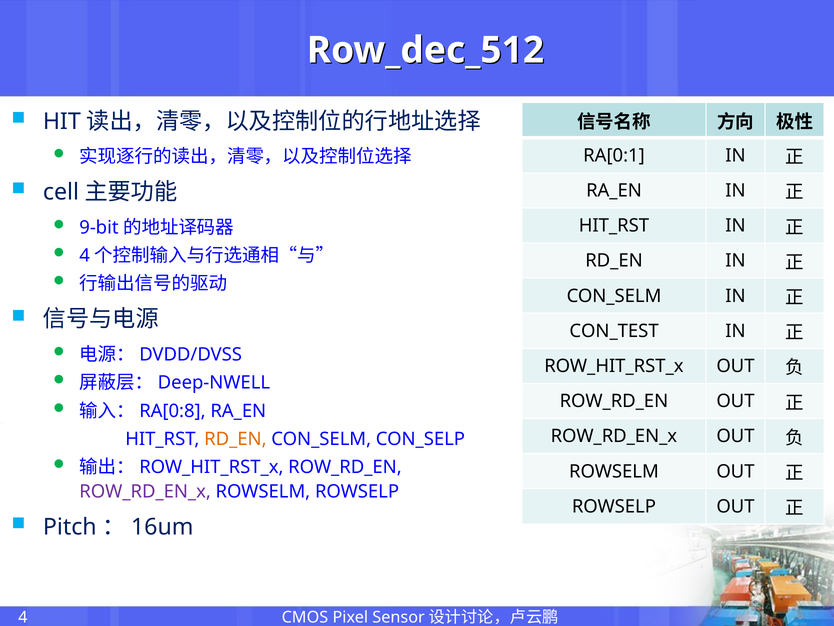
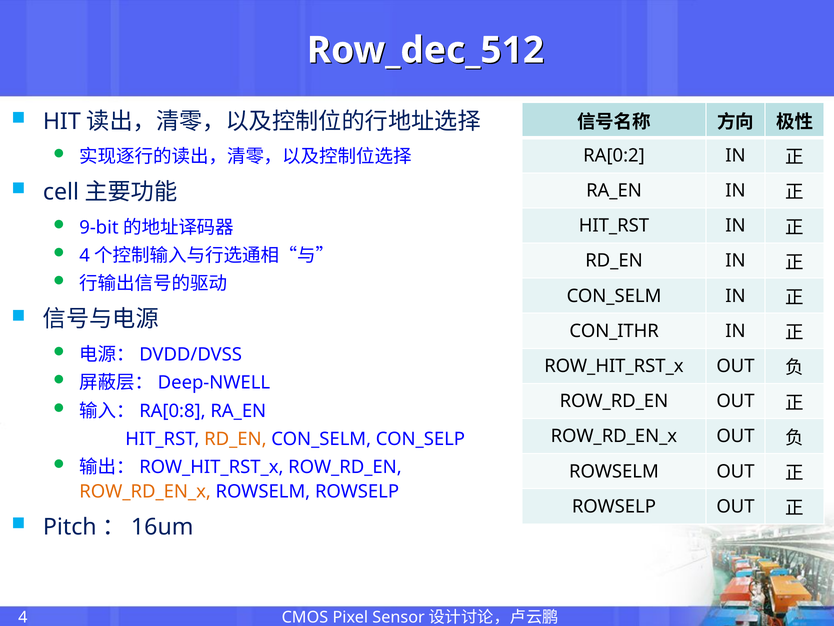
RA[0:1: RA[0:1 -> RA[0:2 (614, 155)
CON_TEST: CON_TEST -> CON_ITHR (614, 331)
ROW_RD_EN_x colour: purple -> orange (145, 491)
